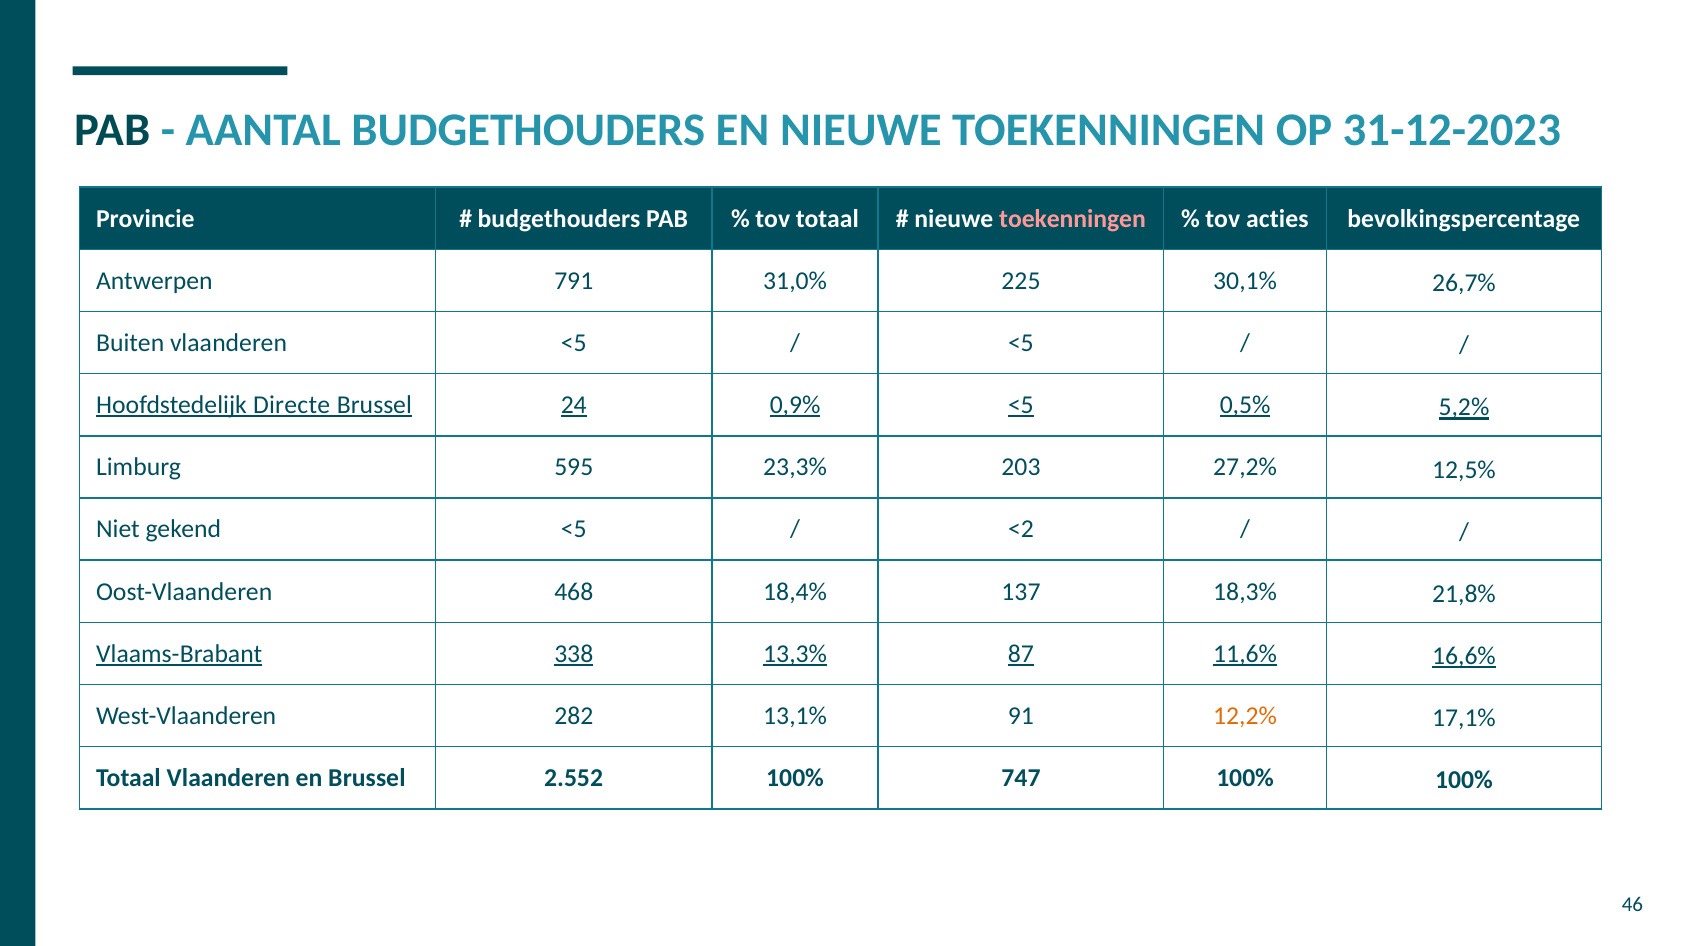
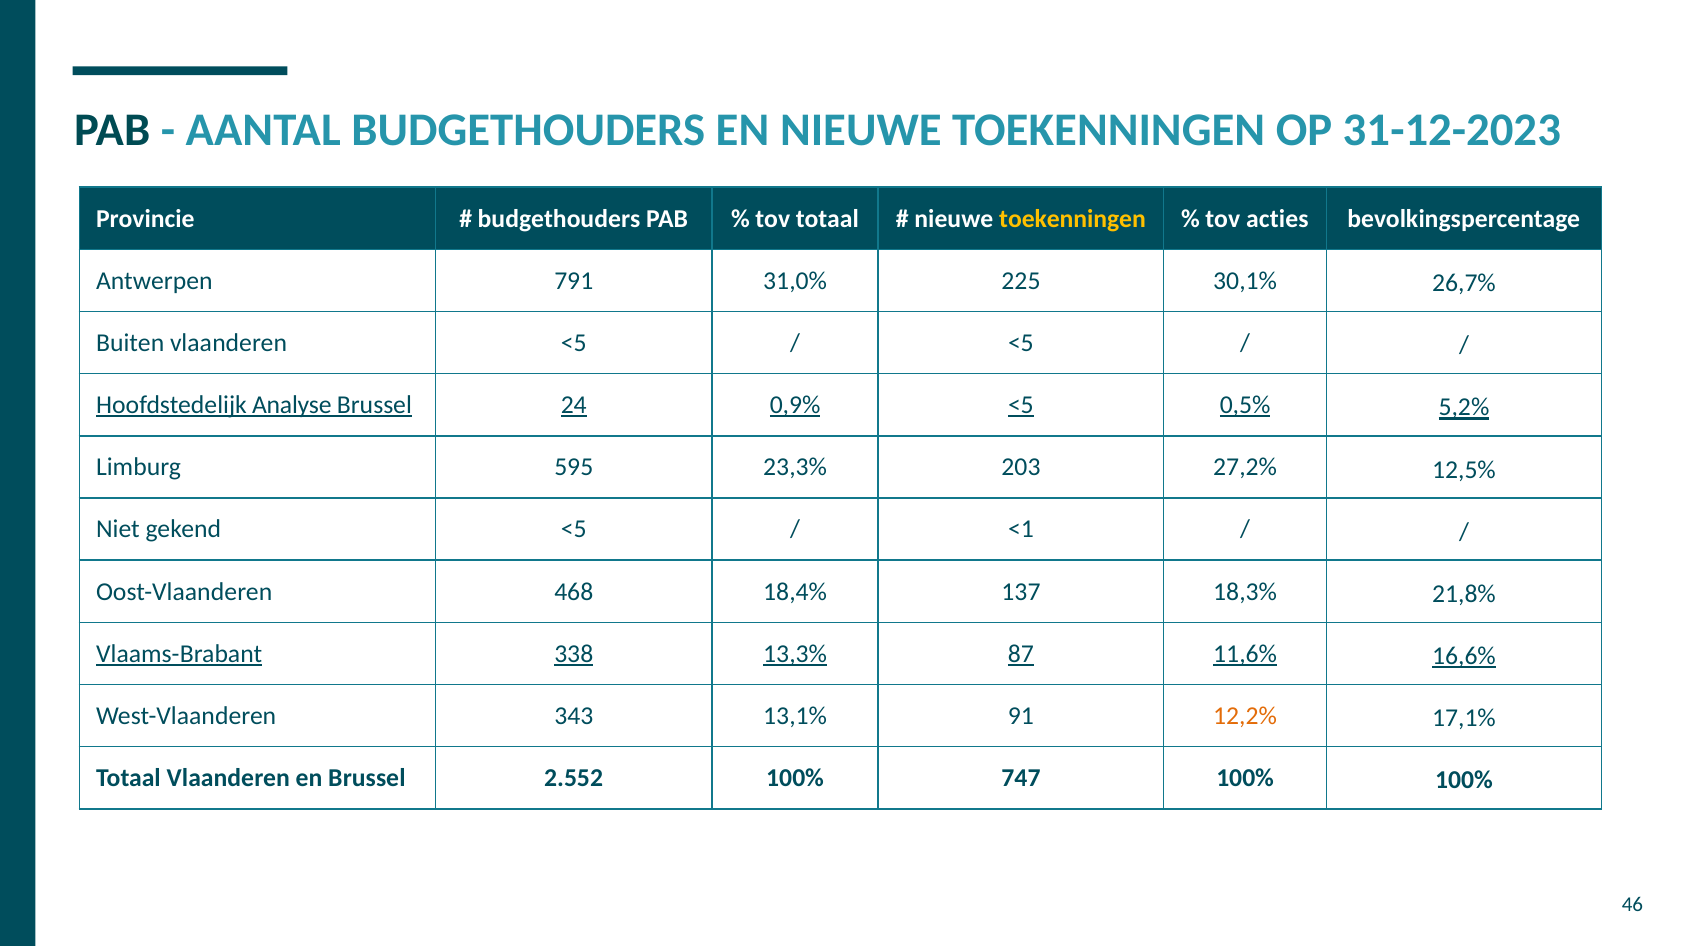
toekenningen colour: pink -> yellow (1073, 219)
Directe: Directe -> Analyse (292, 405)
<2: <2 -> <1 (1021, 529)
282: 282 -> 343 (574, 716)
